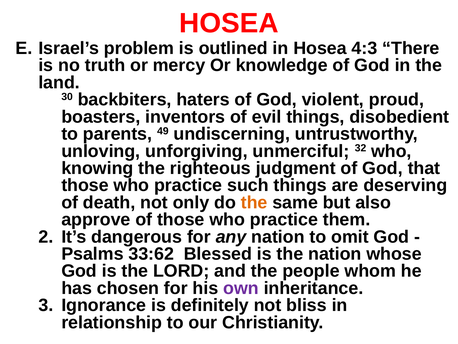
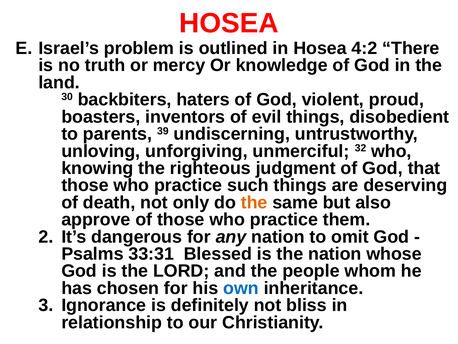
4:3: 4:3 -> 4:2 (364, 48)
49: 49 -> 39 (163, 131)
33:62: 33:62 -> 33:31 (151, 254)
own colour: purple -> blue (241, 288)
